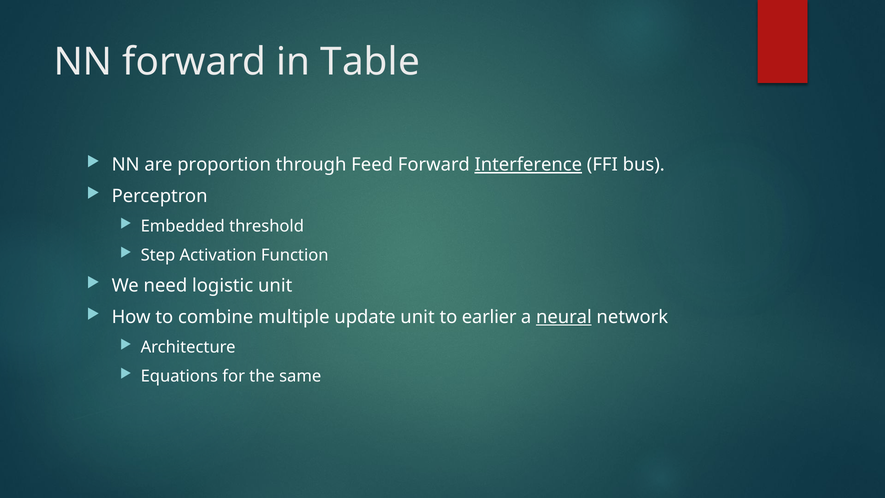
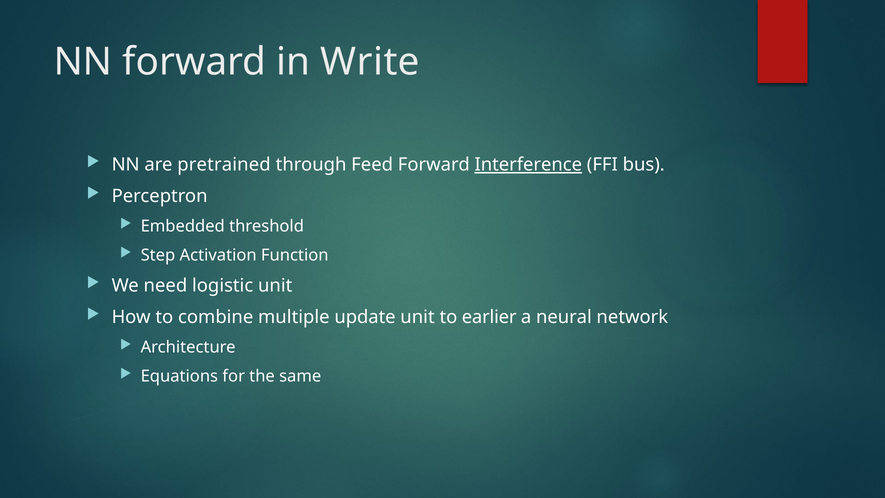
Table: Table -> Write (370, 62)
proportion: proportion -> pretrained (224, 165)
neural underline: present -> none (564, 317)
